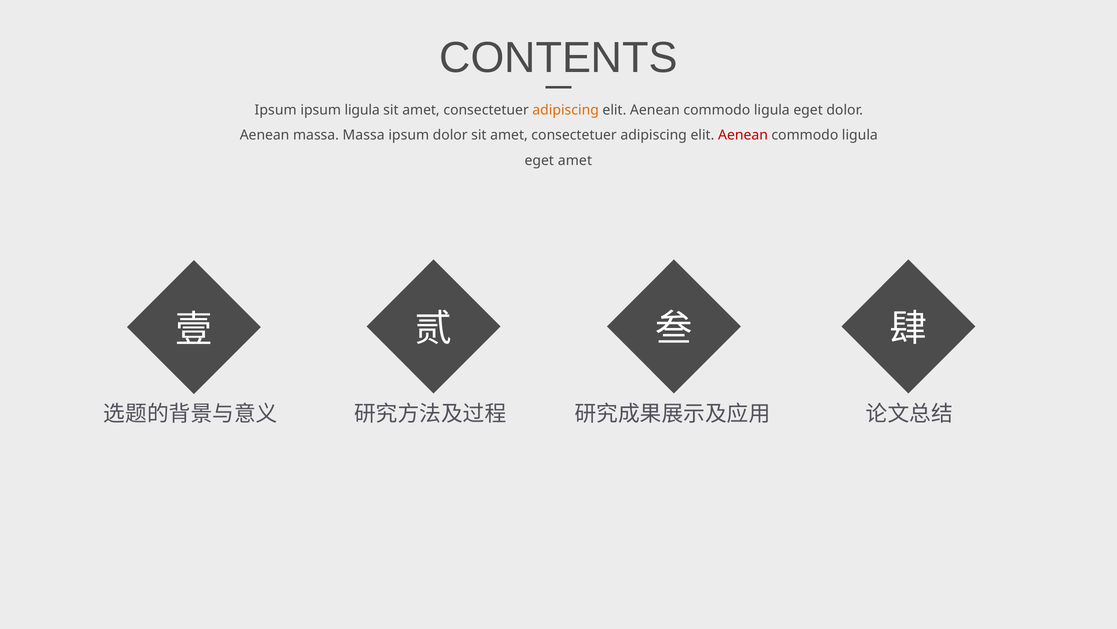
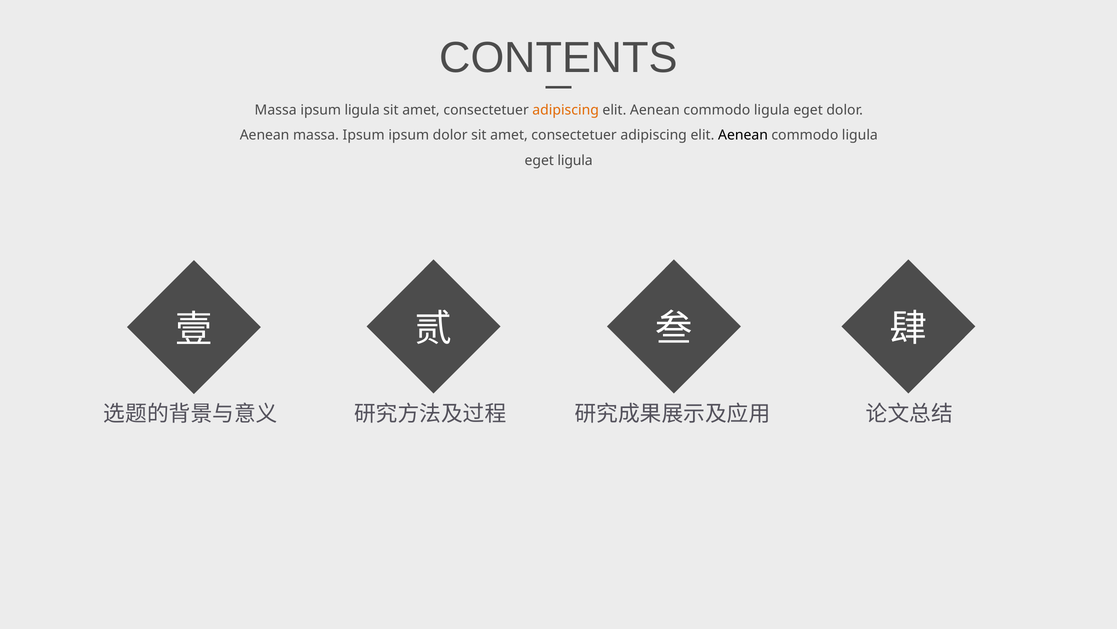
Ipsum: Ipsum -> Massa (276, 110)
Aenean massa Massa: Massa -> Ipsum (364, 135)
Aenean colour: red -> black (743, 135)
eget amet: amet -> ligula (575, 160)
